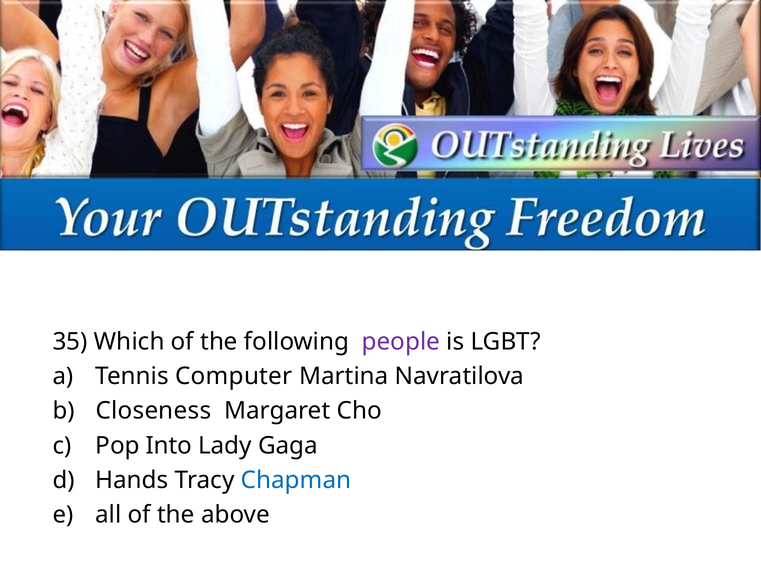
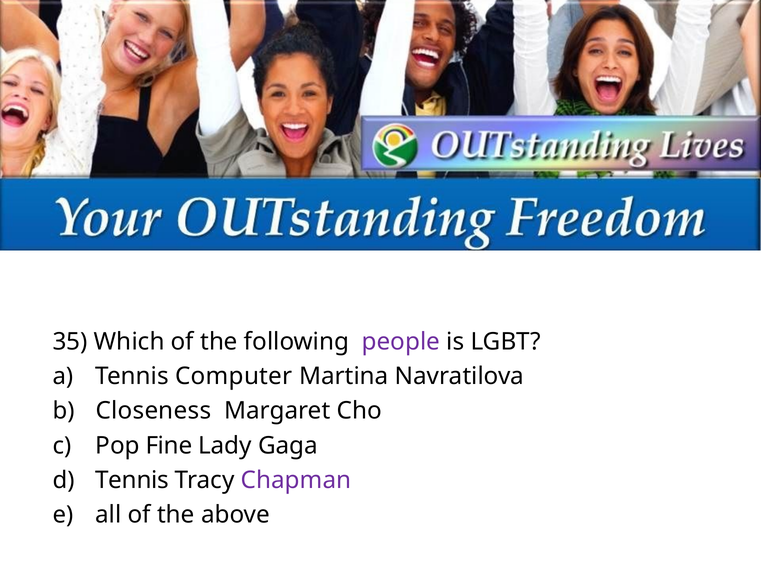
Into: Into -> Fine (169, 445)
Hands: Hands -> Tennis (132, 480)
Chapman colour: blue -> purple (296, 480)
